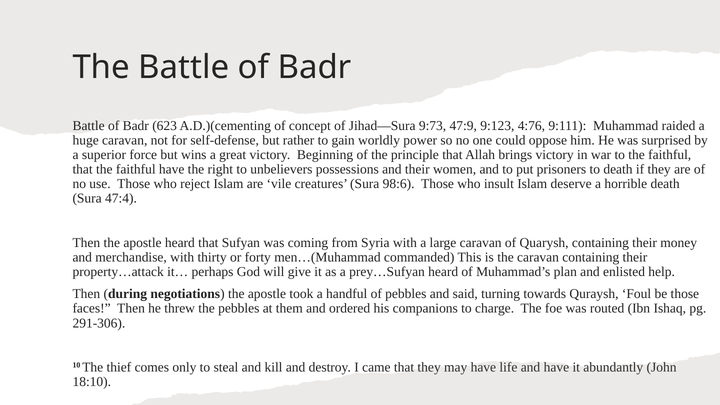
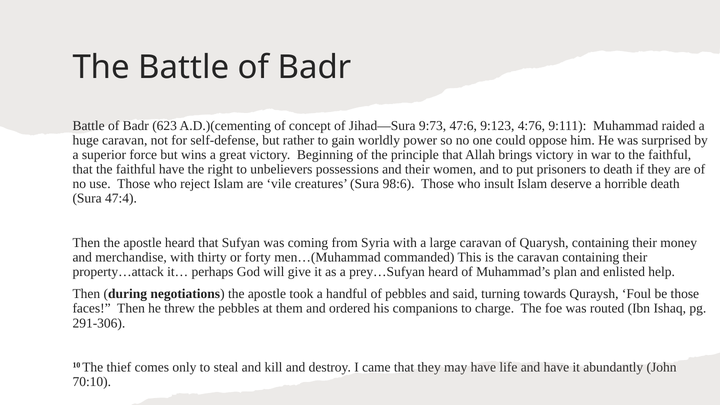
47:9: 47:9 -> 47:6 (463, 126)
18:10: 18:10 -> 70:10 (92, 382)
